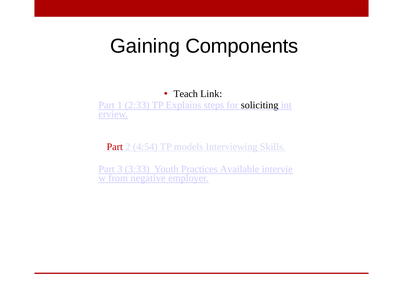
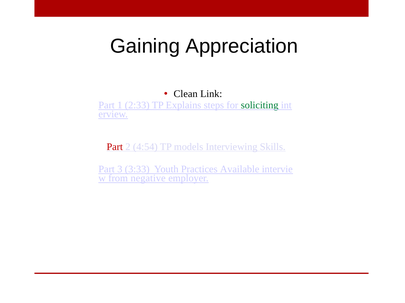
Components: Components -> Appreciation (242, 46)
Teach: Teach -> Clean (186, 94)
soliciting colour: black -> green (260, 105)
